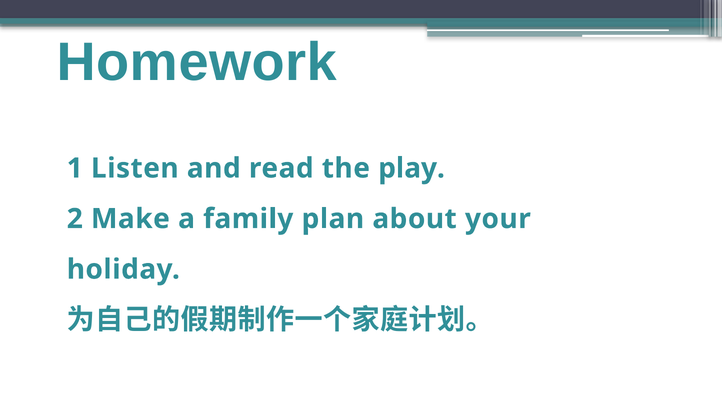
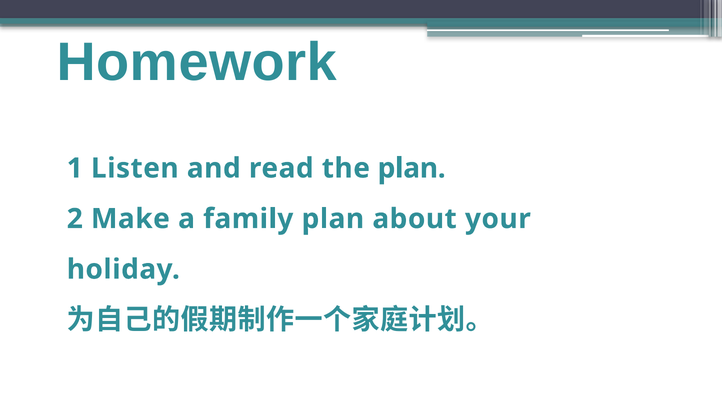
the play: play -> plan (412, 168)
